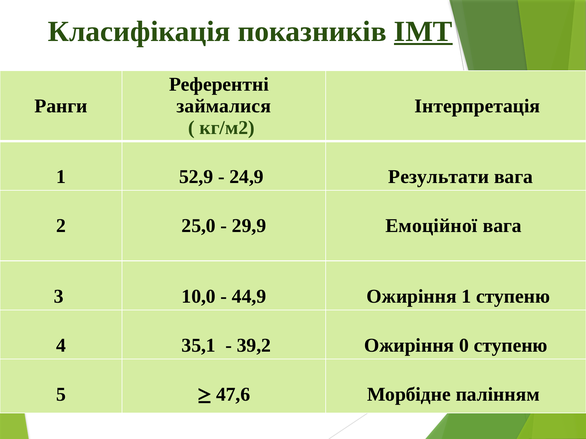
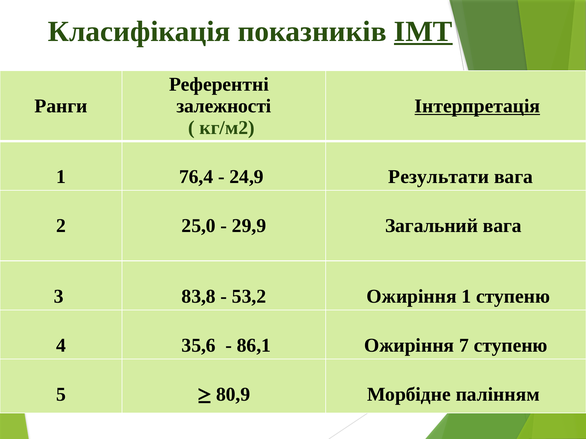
займалися: займалися -> залежності (224, 106)
Інтерпретація underline: none -> present (477, 106)
52,9: 52,9 -> 76,4 (196, 177)
Емоційної: Емоційної -> Загальний (432, 226)
10,0: 10,0 -> 83,8 (199, 297)
44,9: 44,9 -> 53,2 (249, 297)
35,1: 35,1 -> 35,6 (199, 346)
39,2: 39,2 -> 86,1 (254, 346)
0: 0 -> 7 (464, 346)
47,6: 47,6 -> 80,9 (233, 395)
